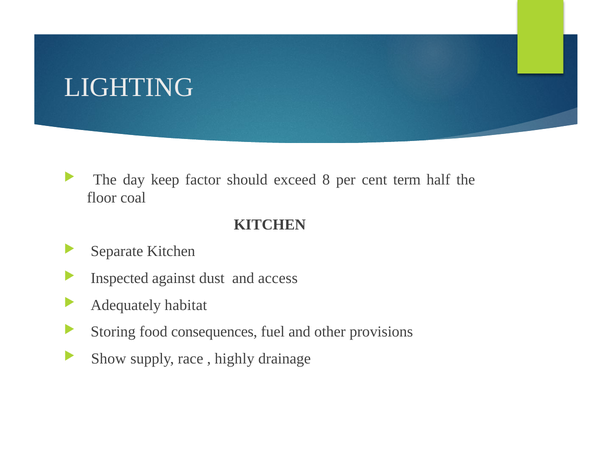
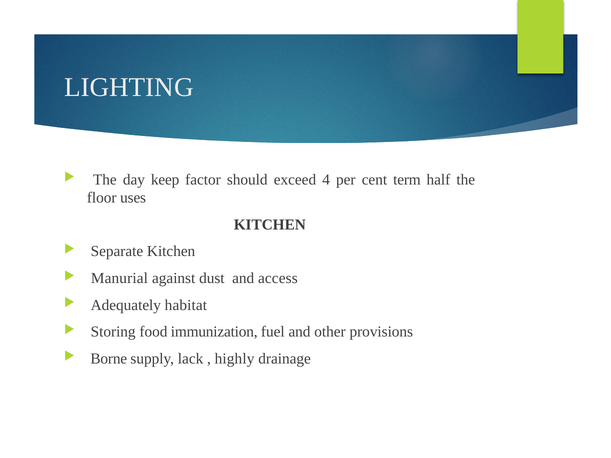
8: 8 -> 4 (326, 180)
coal: coal -> uses (133, 198)
Inspected: Inspected -> Manurial (119, 278)
consequences: consequences -> immunization (214, 332)
Show: Show -> Borne (109, 359)
race: race -> lack (191, 359)
